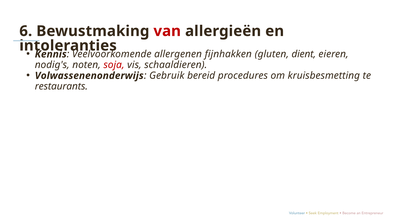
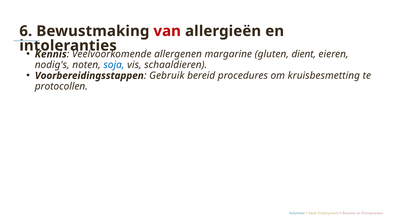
fijnhakken: fijnhakken -> margarine (228, 54)
soja colour: red -> blue (114, 65)
Volwassenenonderwijs: Volwassenenonderwijs -> Voorbereidingsstappen (89, 76)
restaurants: restaurants -> protocollen (61, 87)
